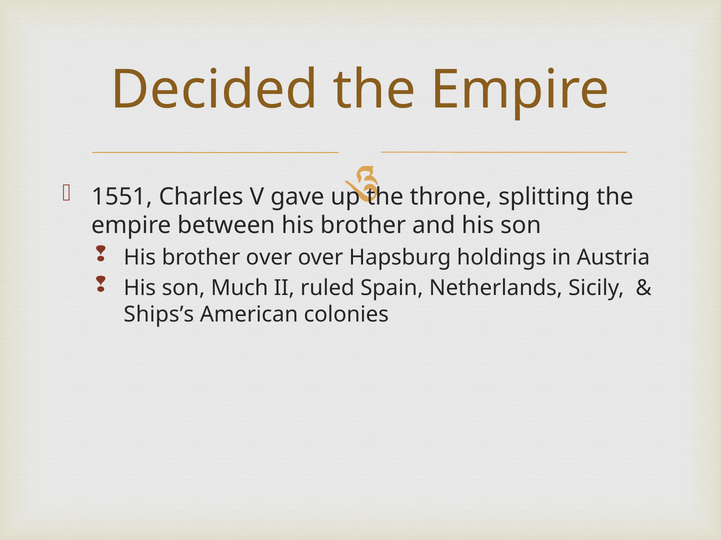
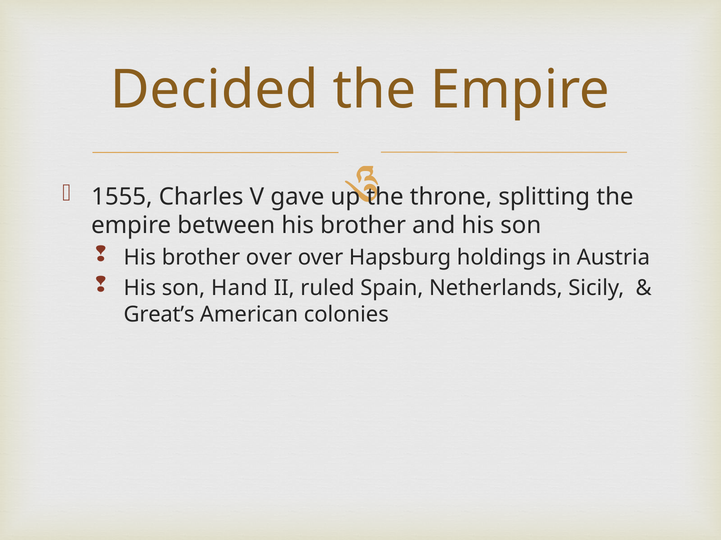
1551: 1551 -> 1555 (122, 197)
Much: Much -> Hand (239, 289)
Ships’s: Ships’s -> Great’s (159, 315)
